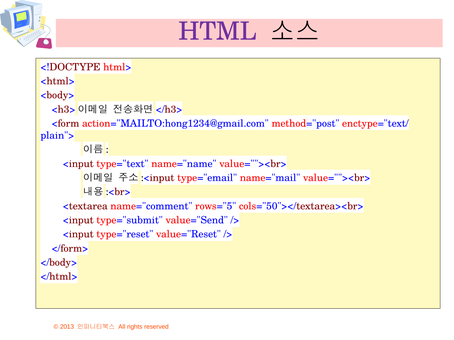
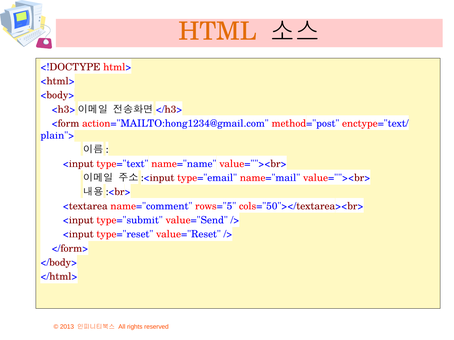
HTML colour: purple -> orange (218, 32)
